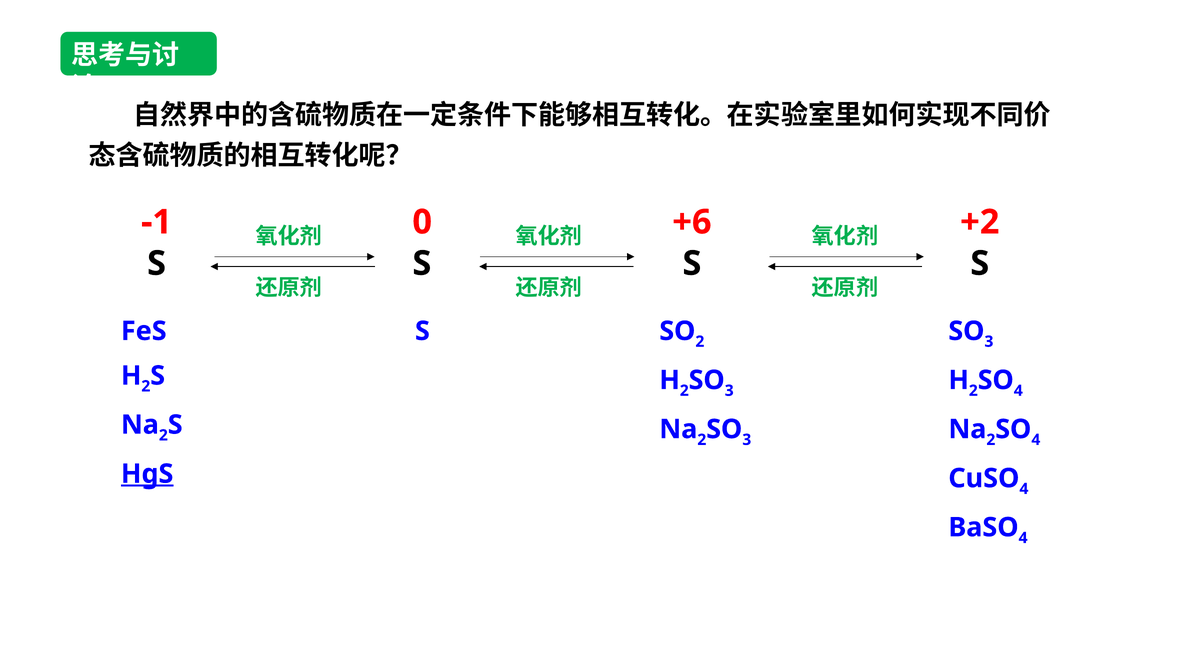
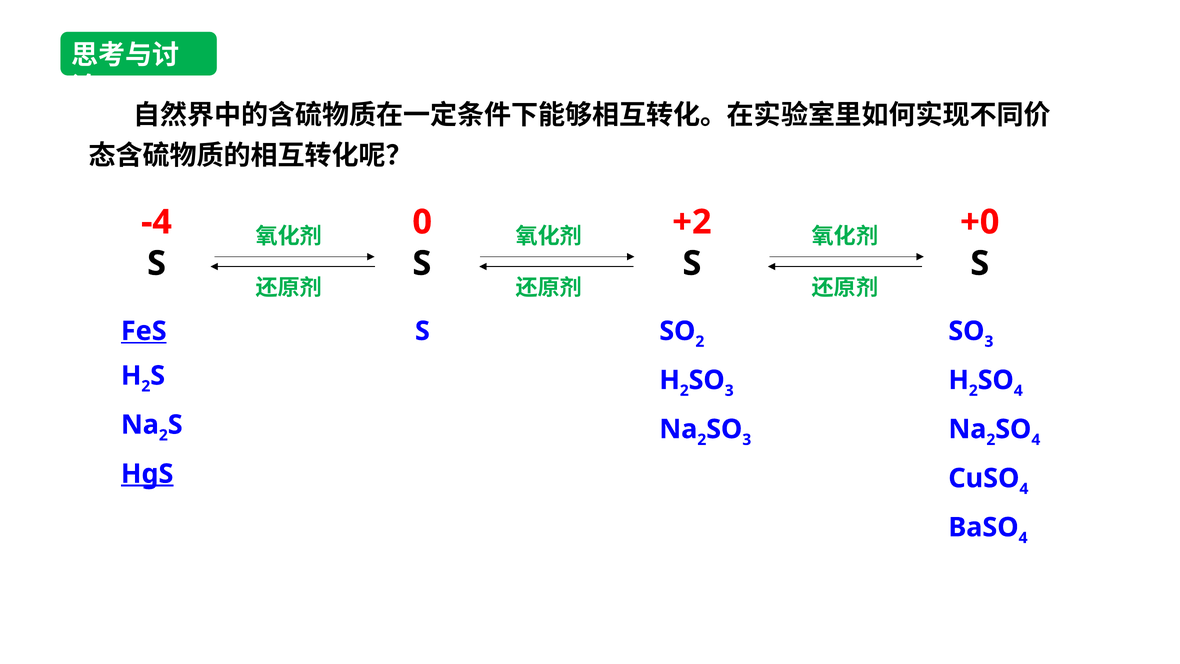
-1: -1 -> -4 (157, 222)
+6: +6 -> +2 (692, 222)
+2: +2 -> +0 (980, 222)
FeS underline: none -> present (144, 331)
